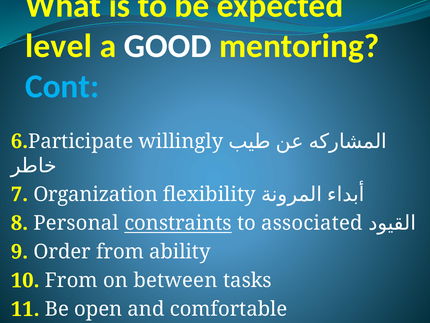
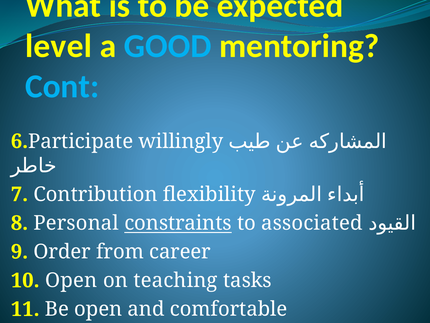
GOOD colour: white -> light blue (168, 46)
Organization: Organization -> Contribution (96, 194)
ability: ability -> career (180, 251)
10 From: From -> Open (71, 280)
between: between -> teaching (175, 280)
